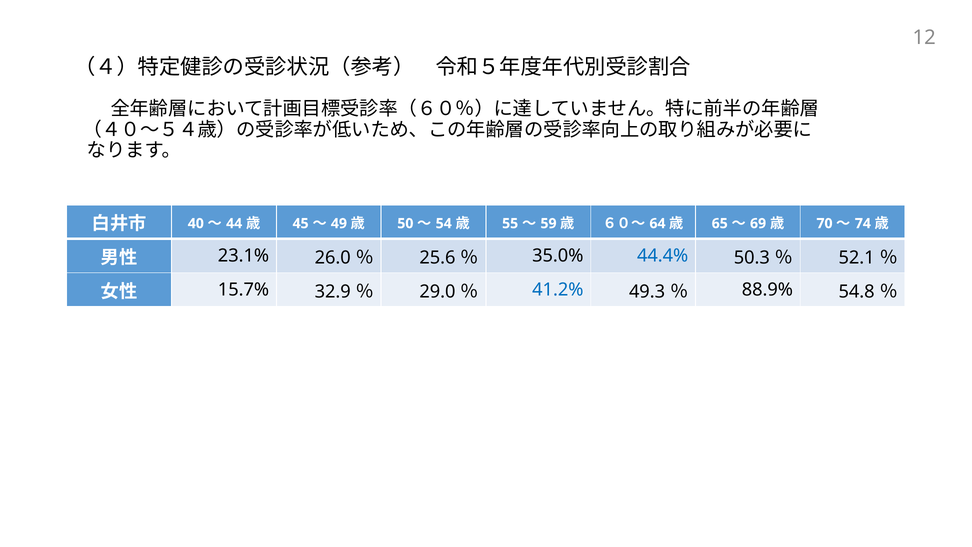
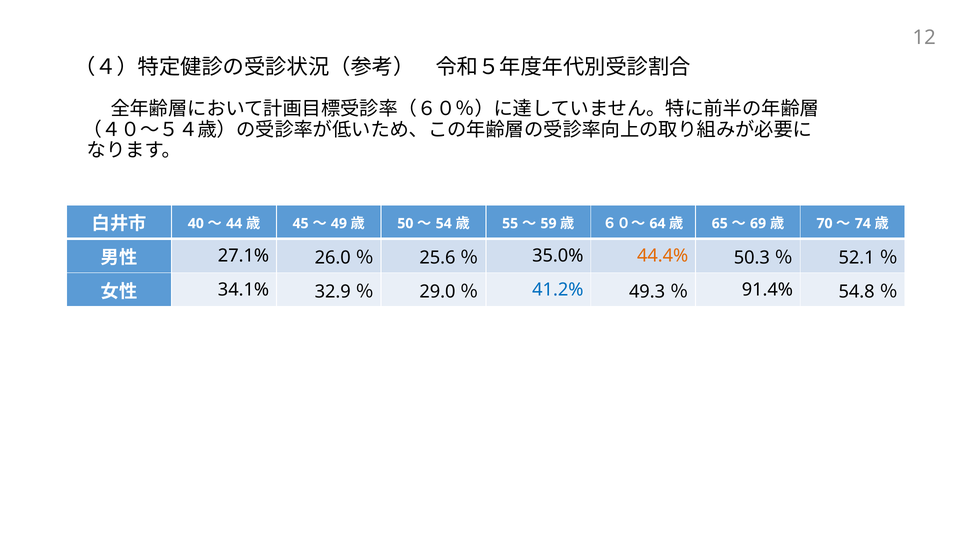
23.1%: 23.1% -> 27.1% (243, 256)
44.4% colour: blue -> orange (663, 256)
15.7%: 15.7% -> 34.1% (243, 290)
88.9%: 88.9% -> 91.4% (767, 290)
